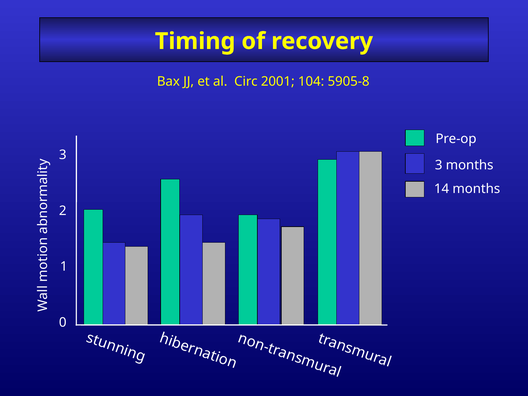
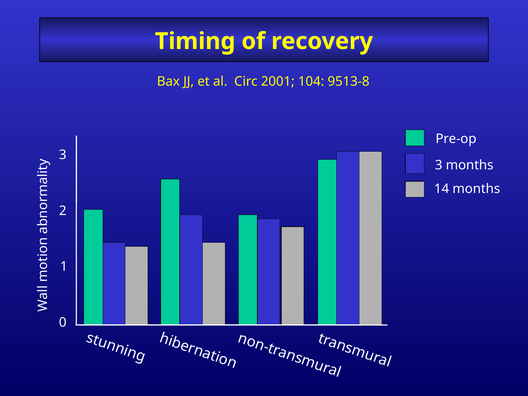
5905-8: 5905-8 -> 9513-8 (349, 81)
